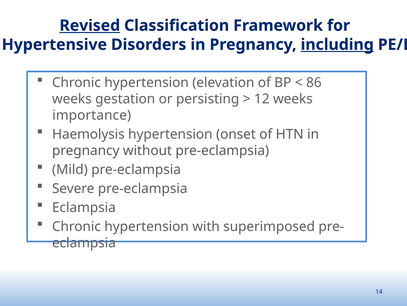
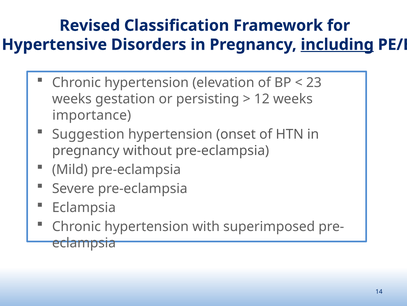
Revised underline: present -> none (90, 26)
86: 86 -> 23 (314, 82)
Haemolysis: Haemolysis -> Suggestion (88, 134)
